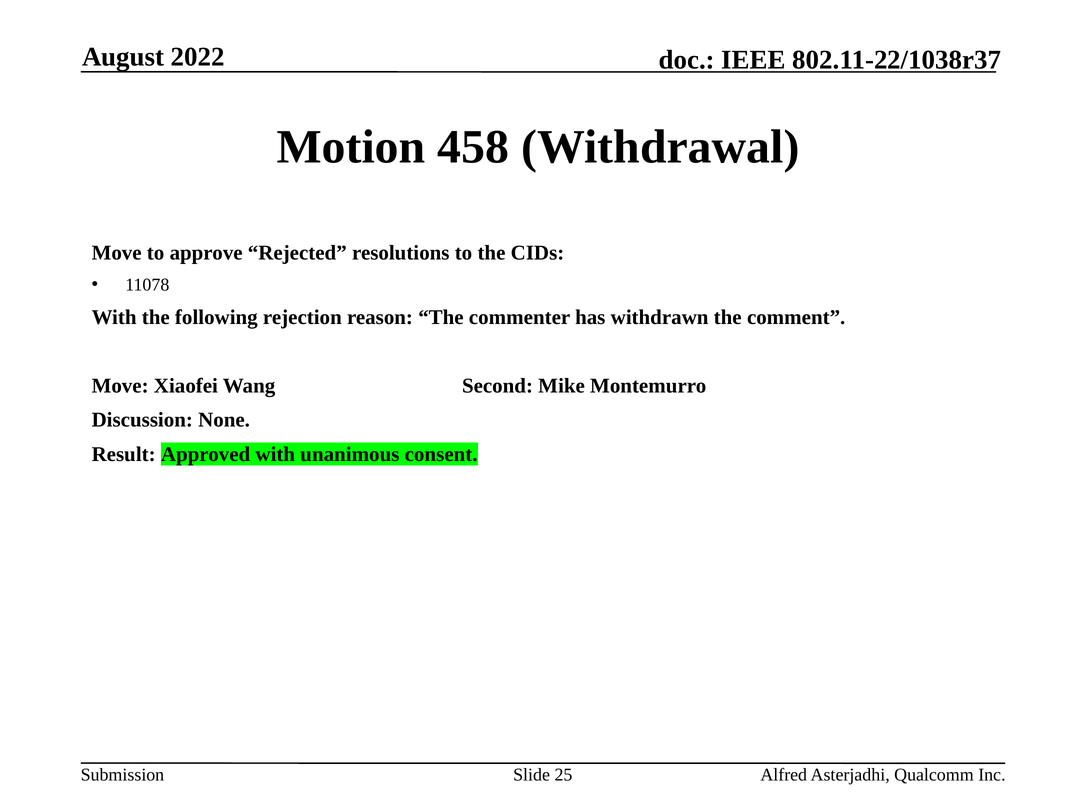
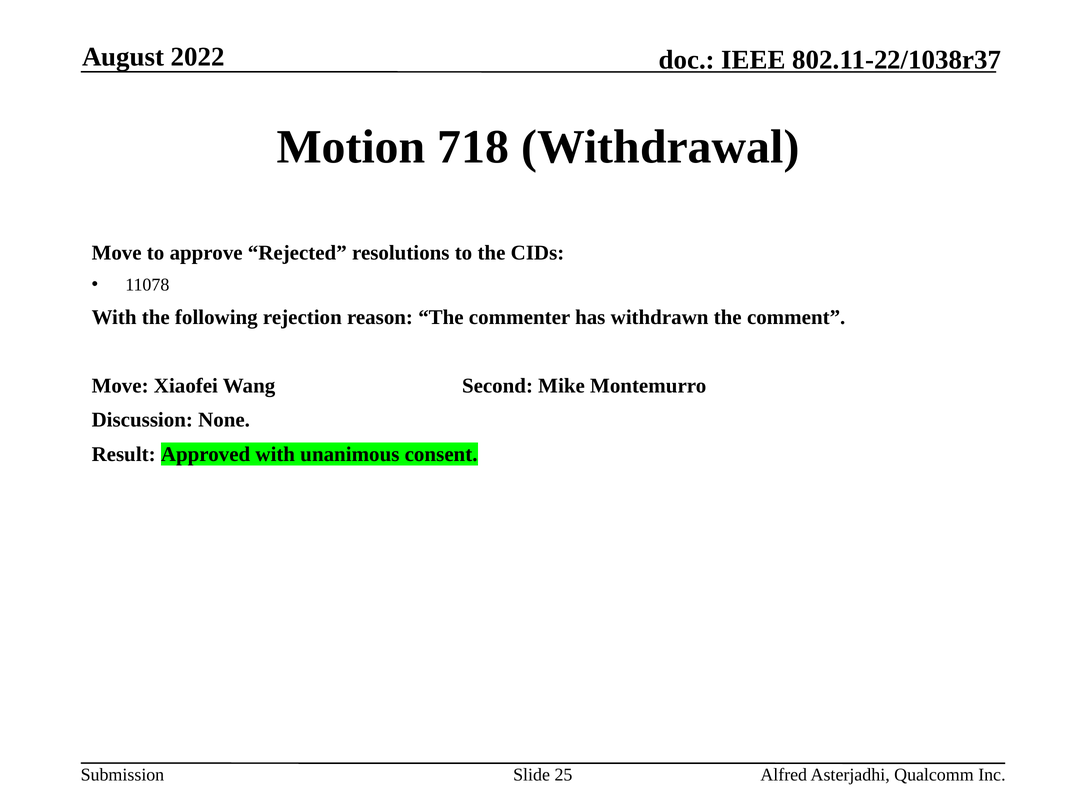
458: 458 -> 718 (473, 147)
